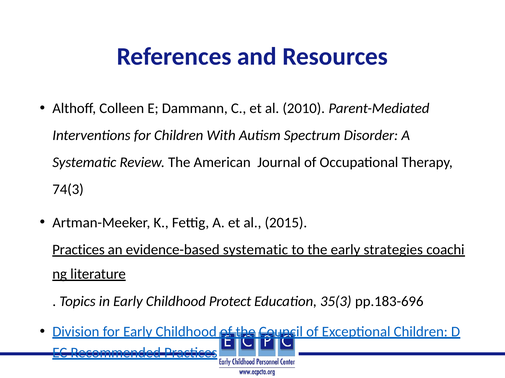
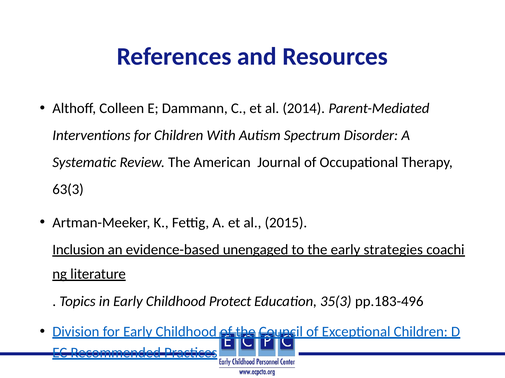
2010: 2010 -> 2014 (304, 109)
74(3: 74(3 -> 63(3 (68, 190)
Practices: Practices -> Inclusion (78, 250)
evidence-based systematic: systematic -> unengaged (256, 250)
pp.183-696: pp.183-696 -> pp.183-496 (389, 302)
